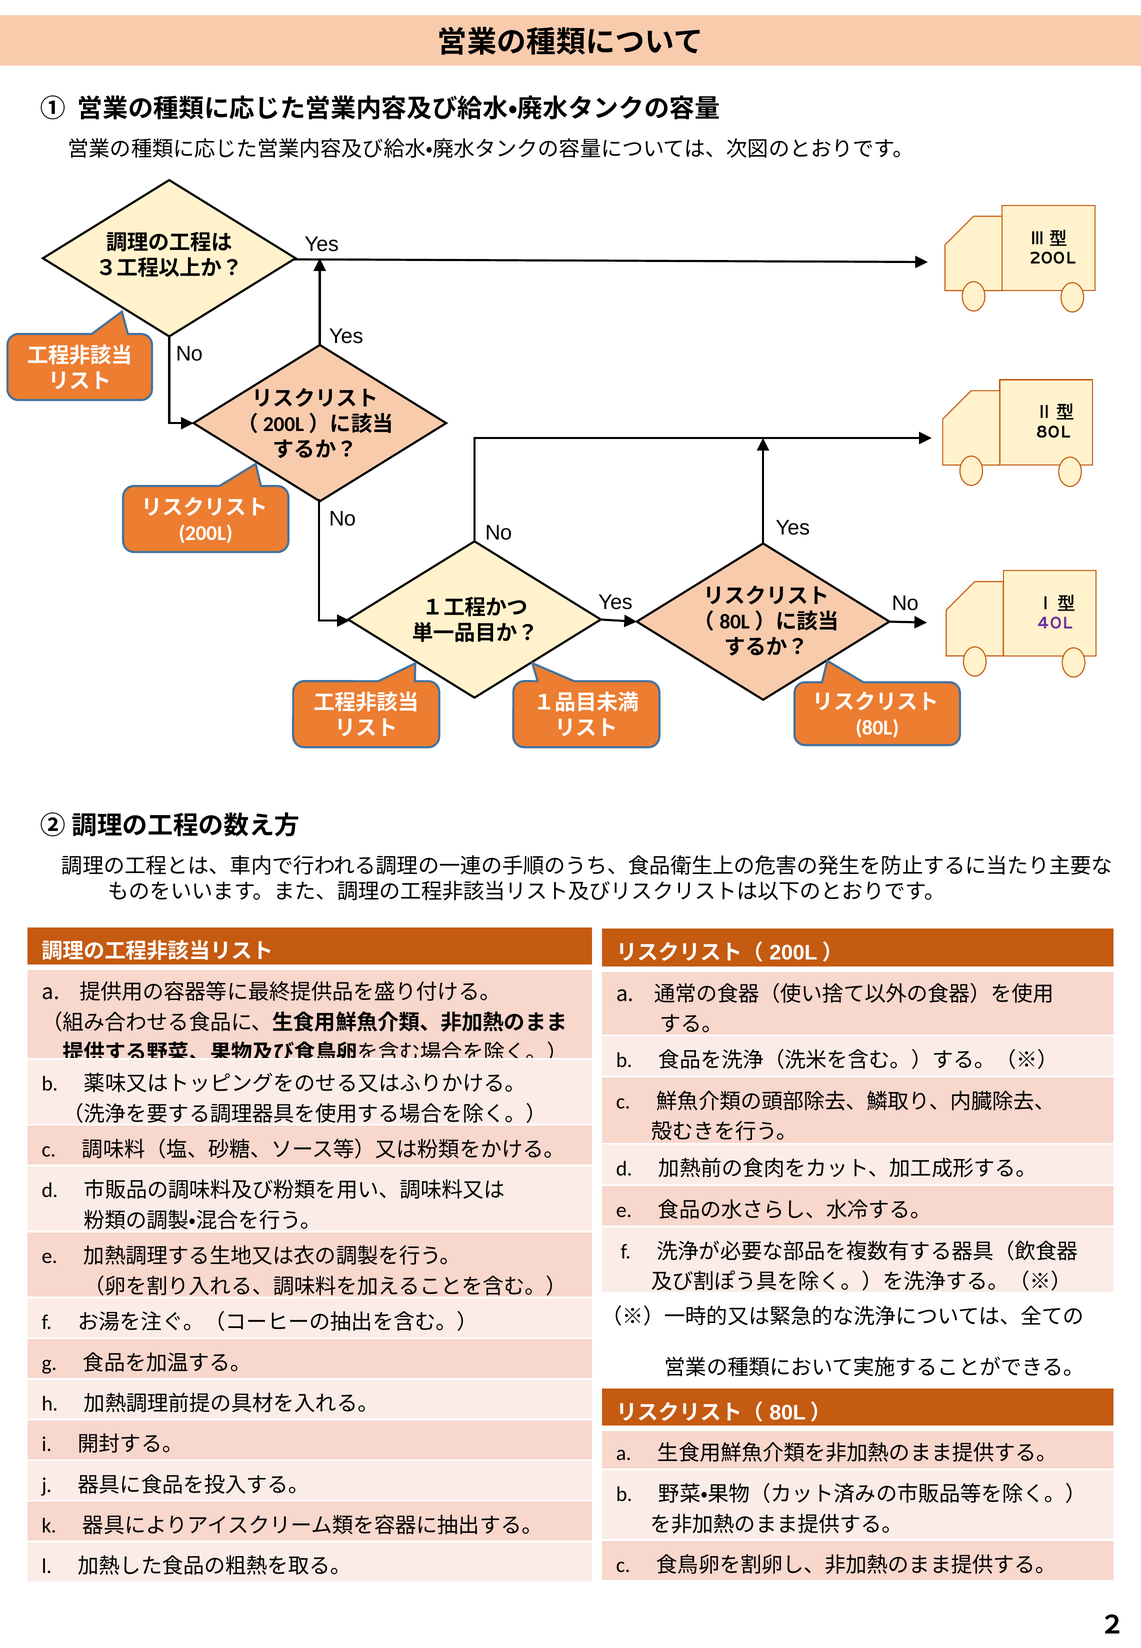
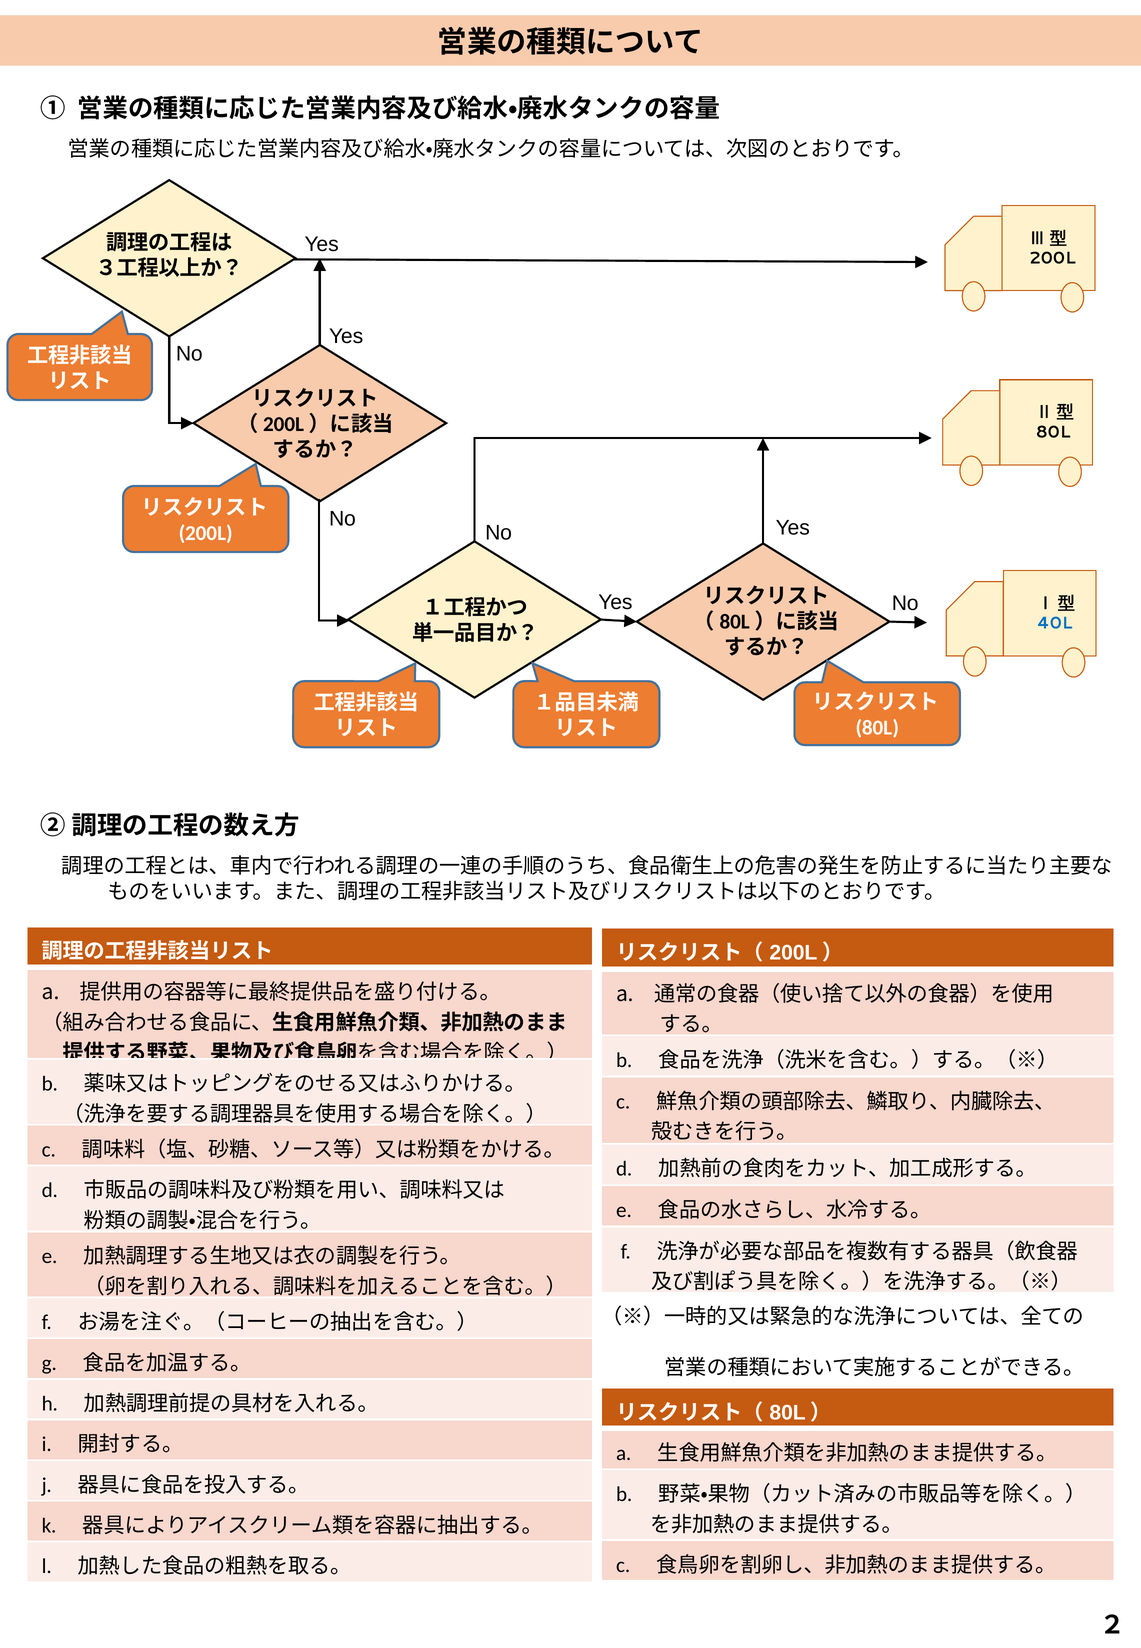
40L colour: purple -> blue (1055, 623)
